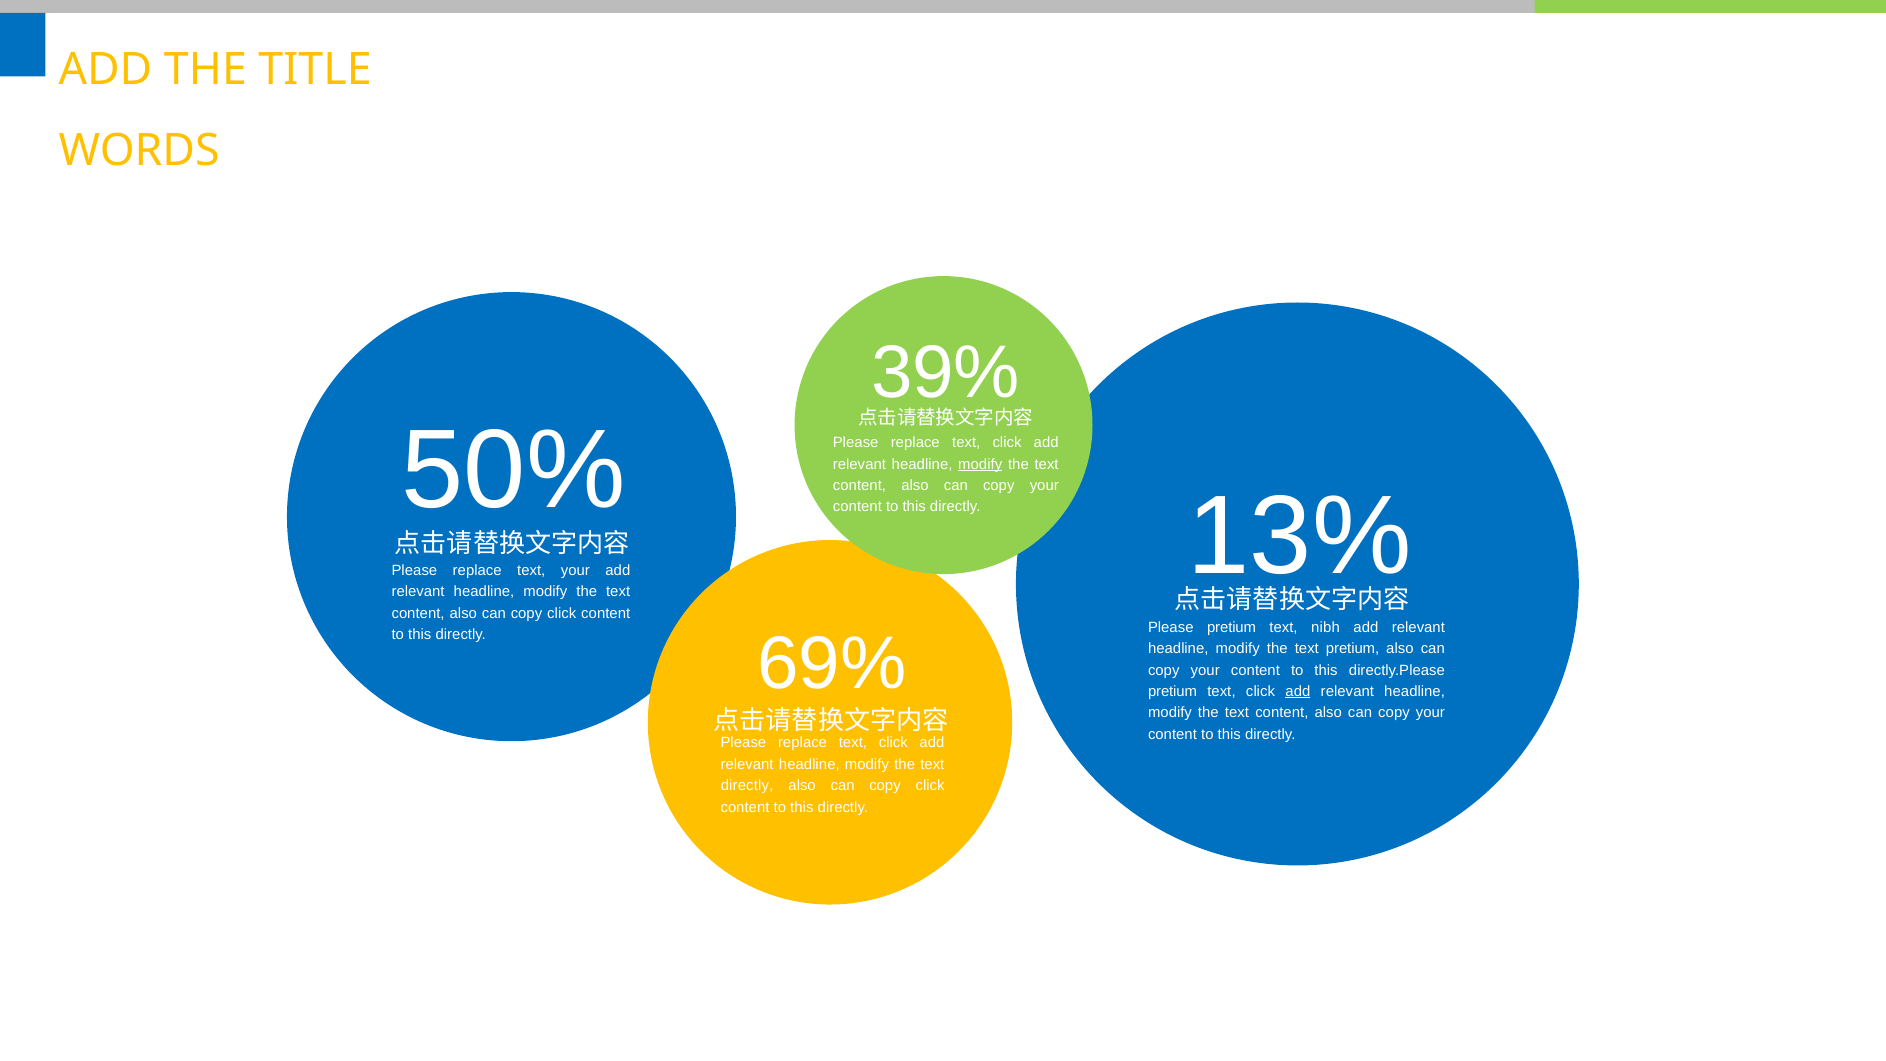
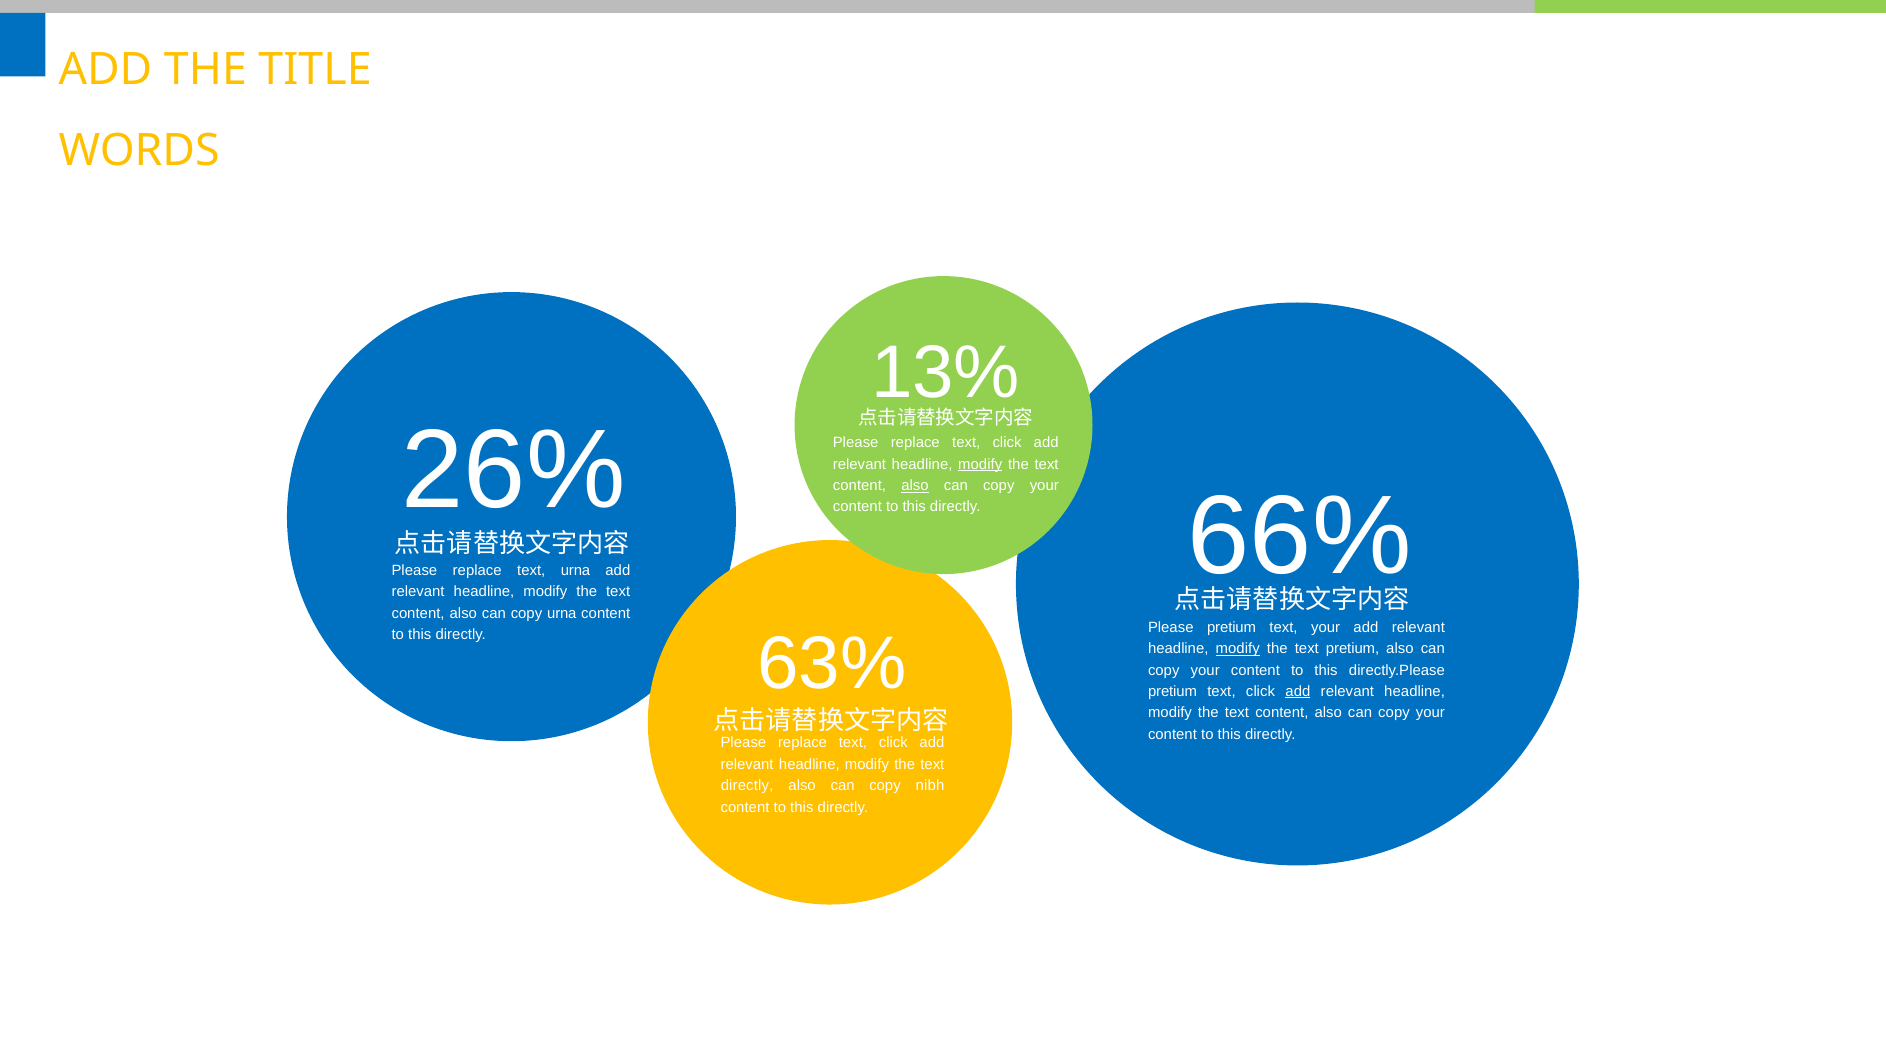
39%: 39% -> 13% (945, 373)
50%: 50% -> 26% (514, 471)
also underline: none -> present (915, 486)
13%: 13% -> 66% (1300, 537)
text your: your -> urna (575, 570)
click: click -> urna (562, 613)
text nibh: nibh -> your (1326, 627)
69%: 69% -> 63% (832, 664)
modify underline: none -> present (1238, 649)
click: click -> nibh (930, 786)
